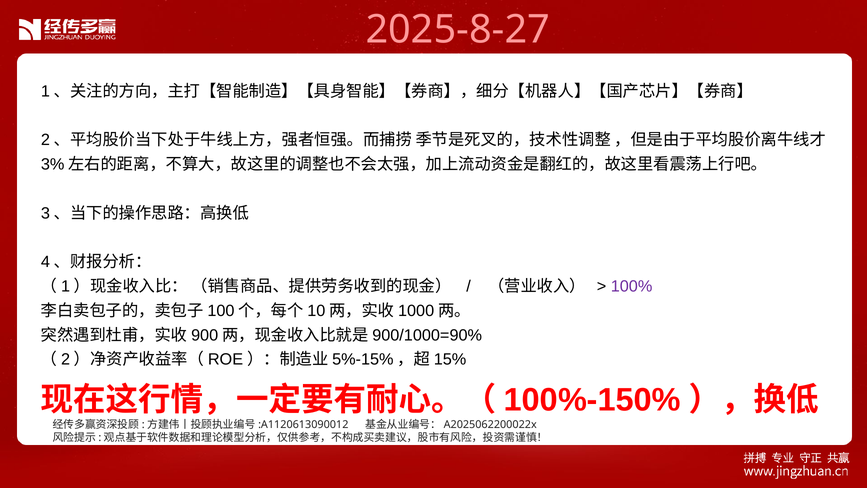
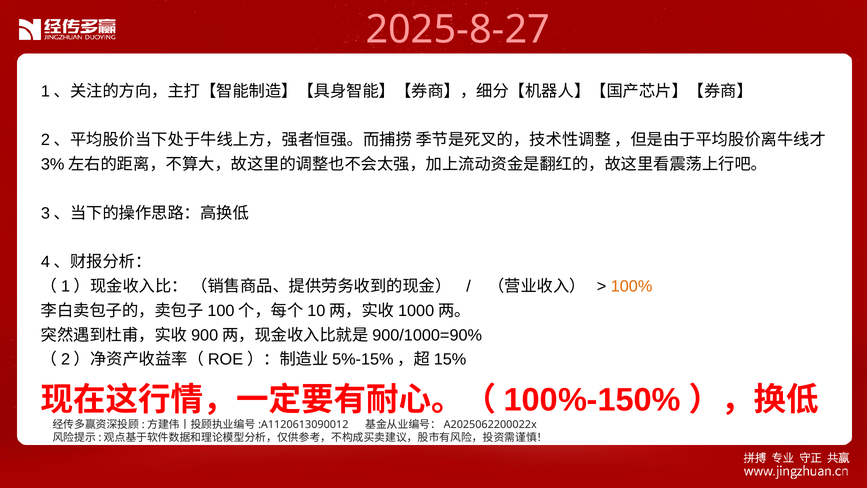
100% colour: purple -> orange (632, 286)
